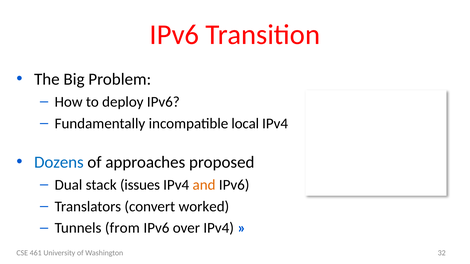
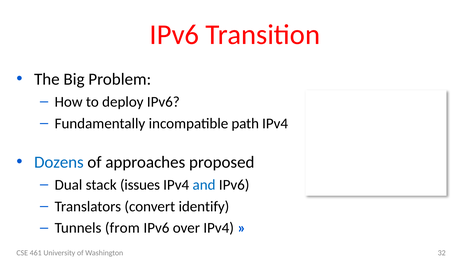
local: local -> path (245, 124)
and colour: orange -> blue (204, 185)
worked: worked -> identify (204, 207)
